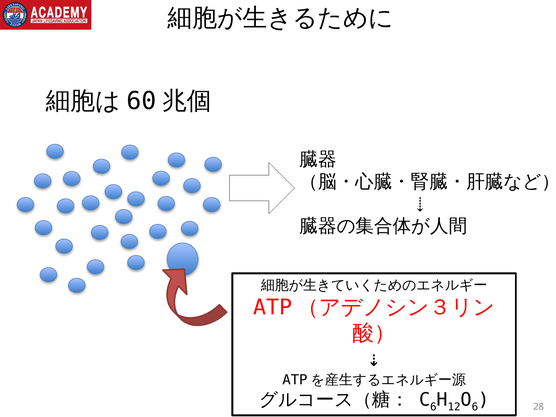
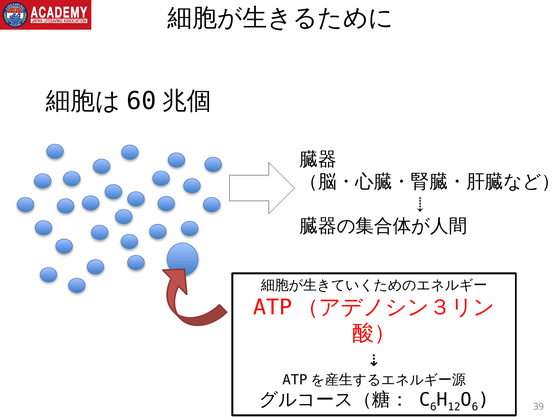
28: 28 -> 39 (539, 407)
